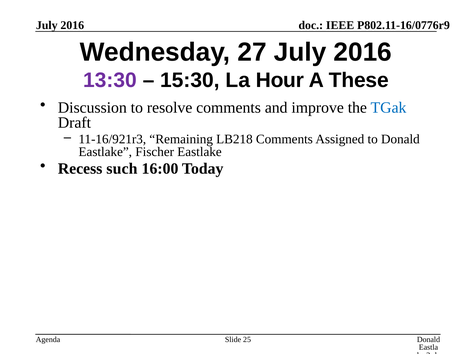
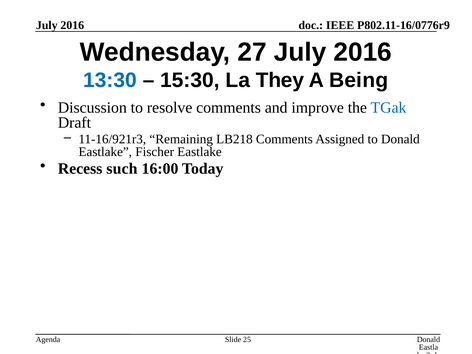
13:30 colour: purple -> blue (110, 80)
Hour: Hour -> They (280, 80)
These: These -> Being (359, 80)
